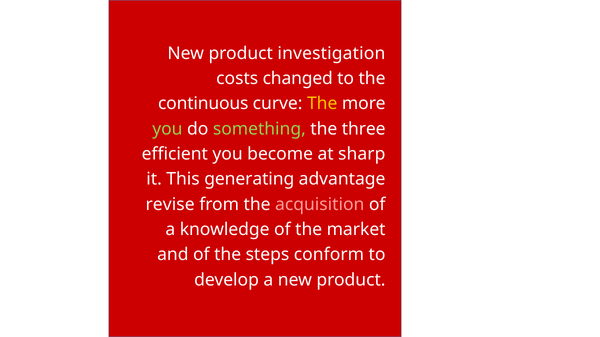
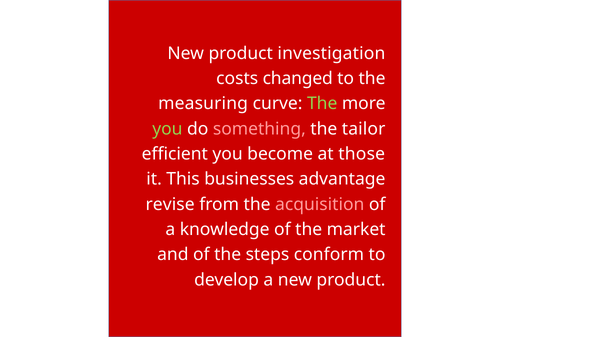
continuous: continuous -> measuring (203, 104)
The colour: yellow -> light green (322, 104)
something colour: light green -> pink (259, 129)
three: three -> tailor (364, 129)
sharp: sharp -> those (362, 154)
generating: generating -> businesses (249, 179)
